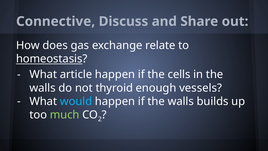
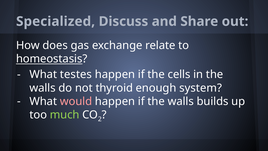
Connective: Connective -> Specialized (56, 21)
article: article -> testes (76, 74)
vessels: vessels -> system (201, 88)
would colour: light blue -> pink (76, 101)
